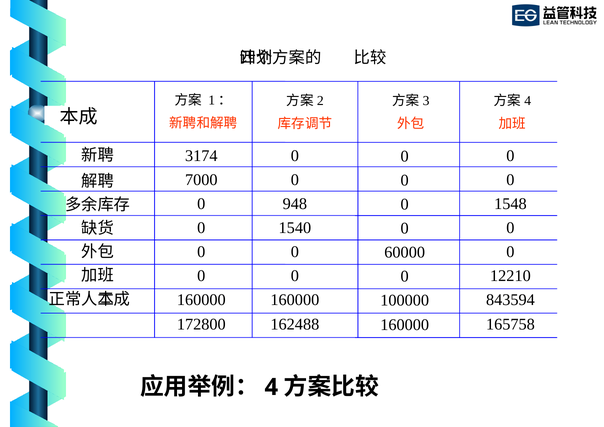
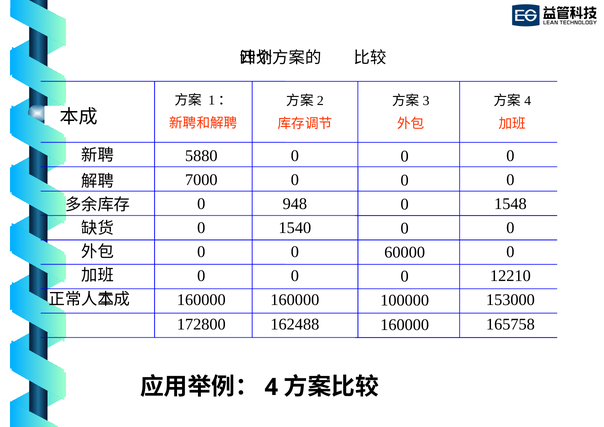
3174: 3174 -> 5880 (201, 156)
843594: 843594 -> 153000 (510, 300)
